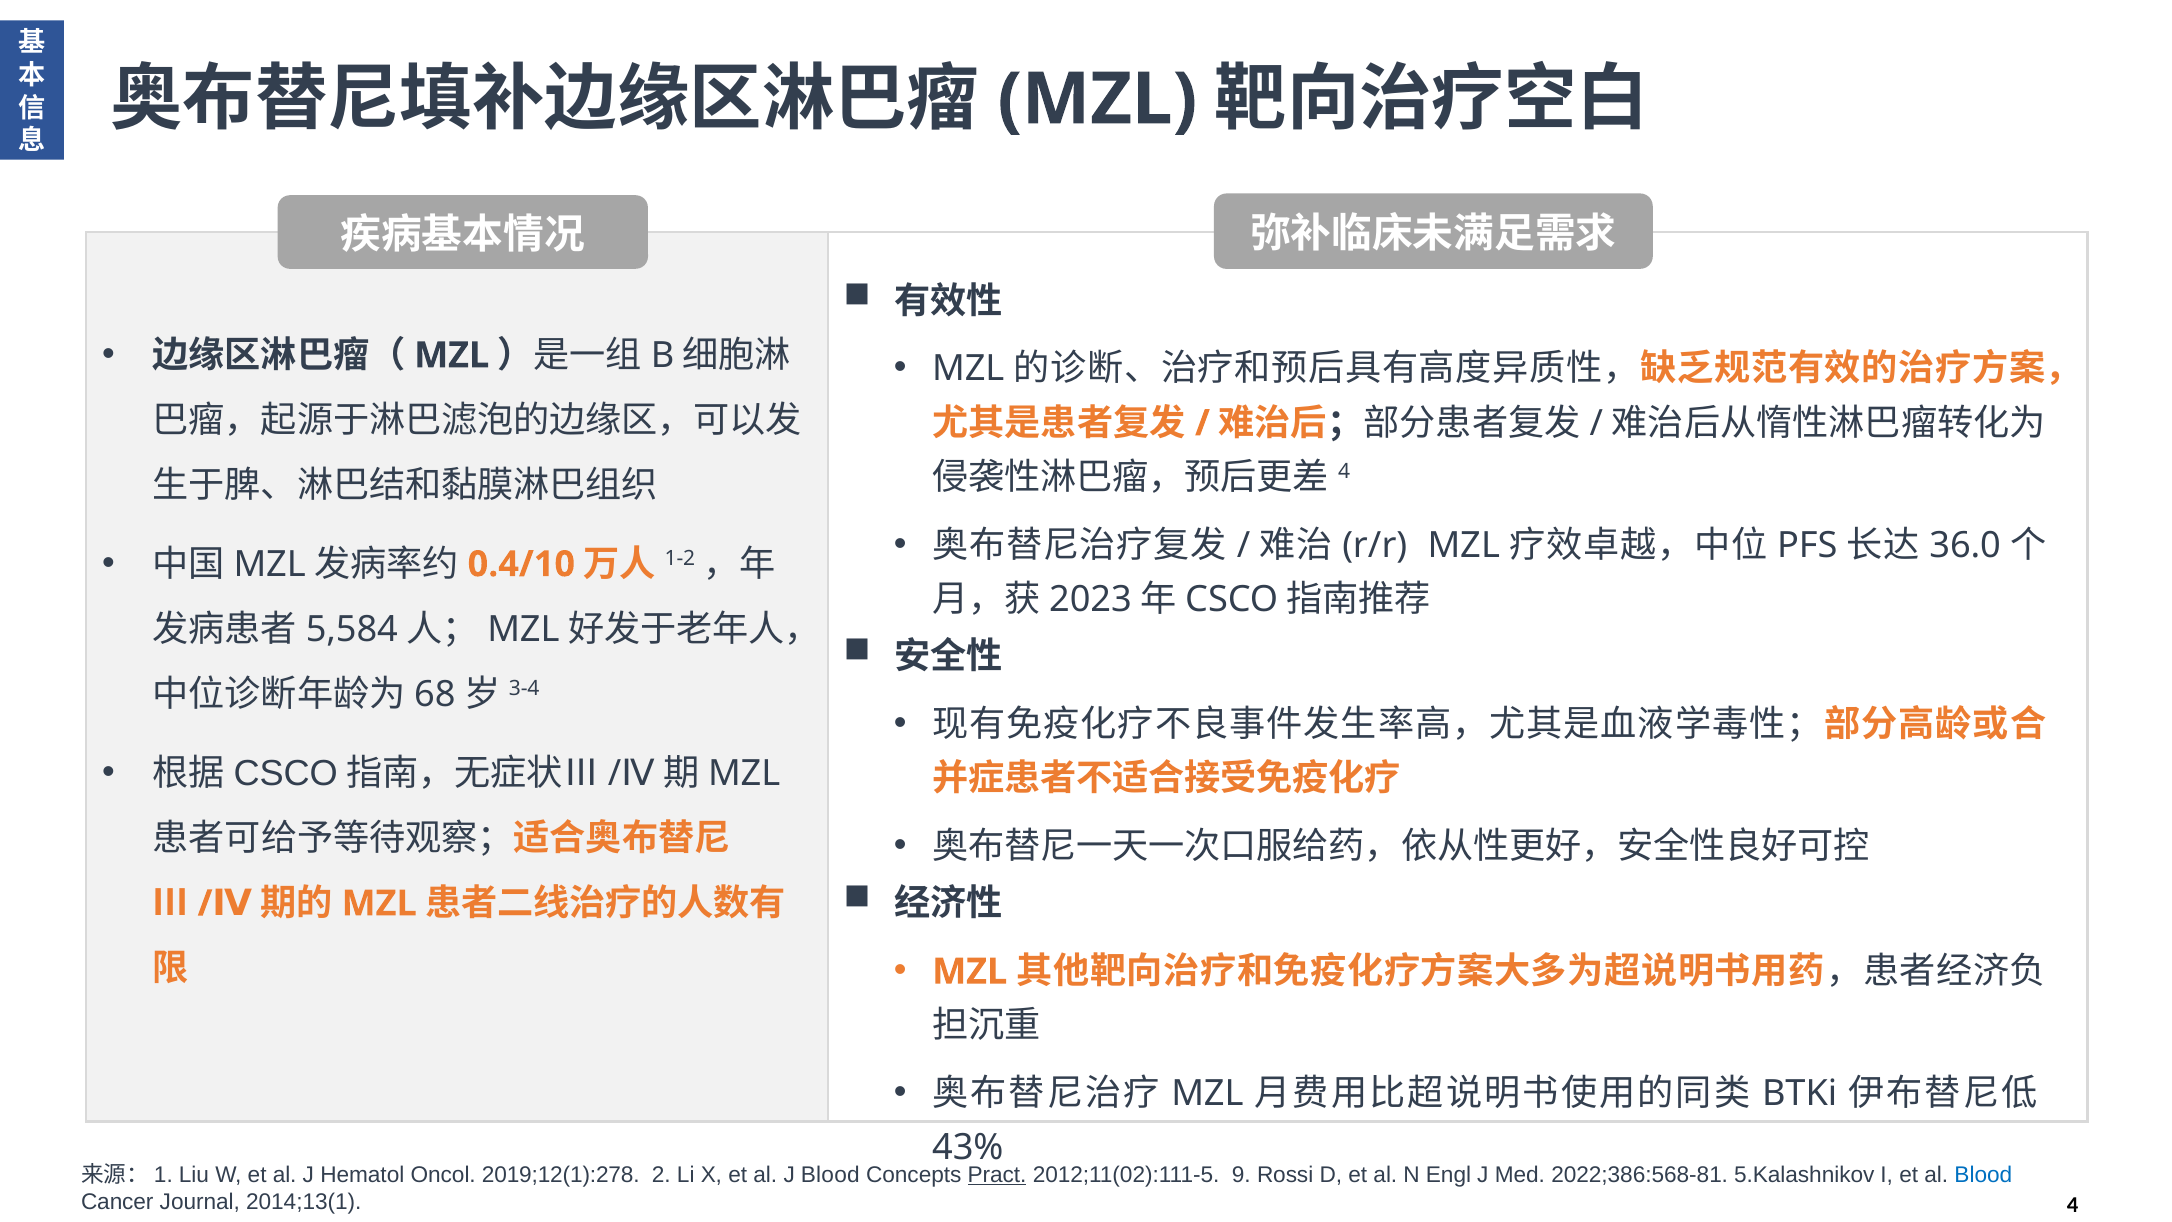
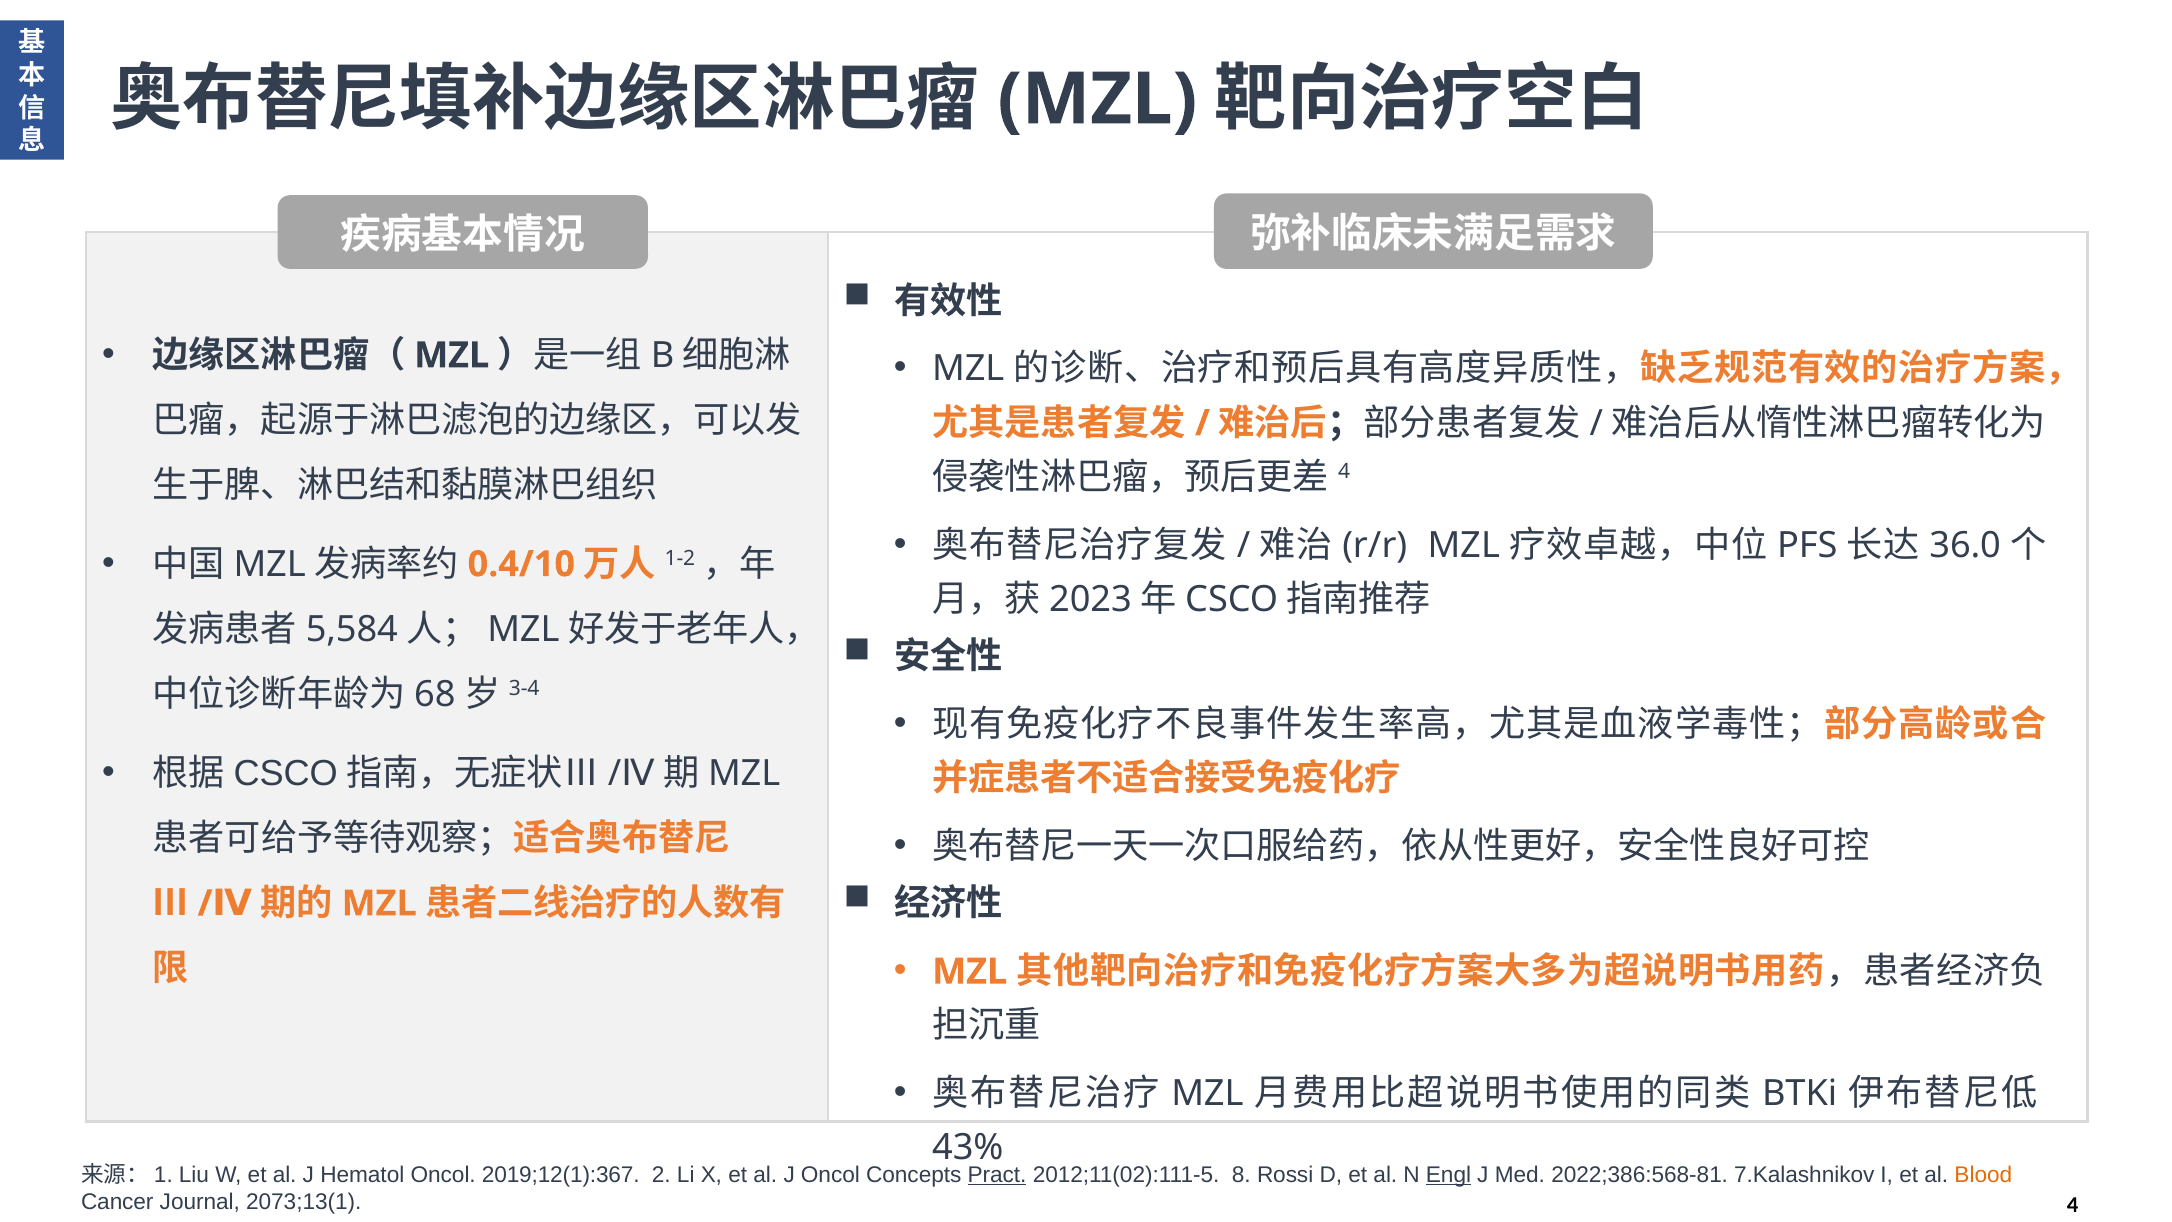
2019;12(1):278: 2019;12(1):278 -> 2019;12(1):367 (561, 1175)
J Blood: Blood -> Oncol (830, 1175)
9: 9 -> 8 (1241, 1175)
Engl underline: none -> present (1449, 1175)
5.Kalashnikov: 5.Kalashnikov -> 7.Kalashnikov (1804, 1175)
Blood colour: blue -> orange (1983, 1175)
2014;13(1: 2014;13(1 -> 2073;13(1 (304, 1202)
